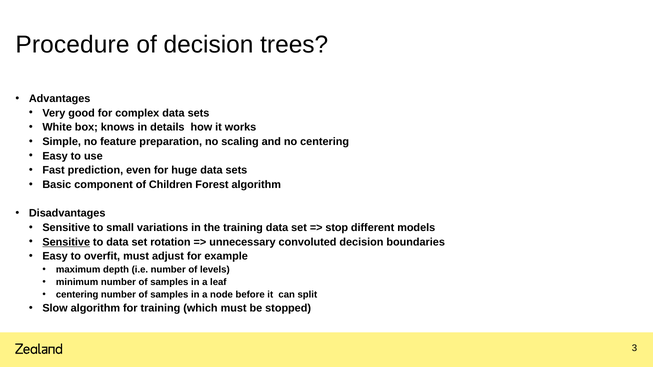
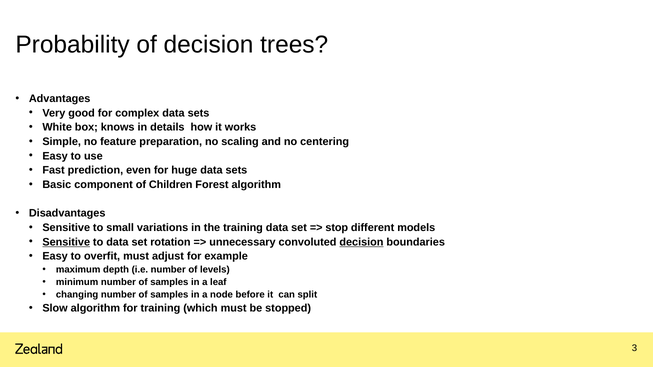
Procedure: Procedure -> Probability (73, 45)
decision underline: none -> present (361, 242)
centering: centering -> changing (77, 295)
